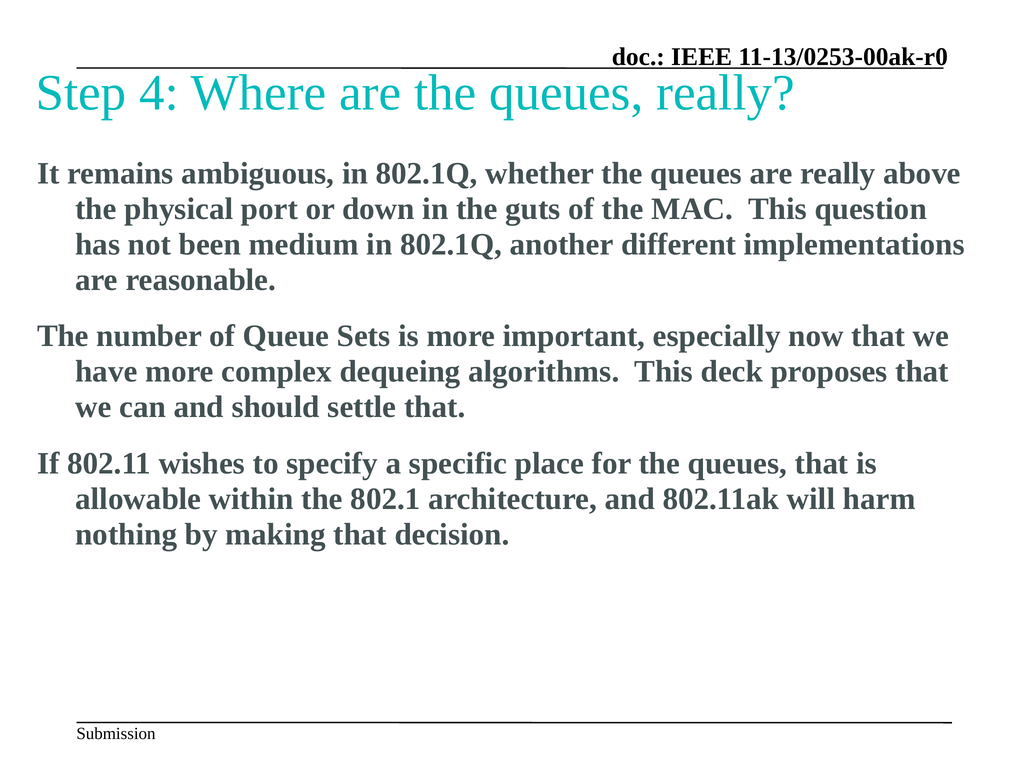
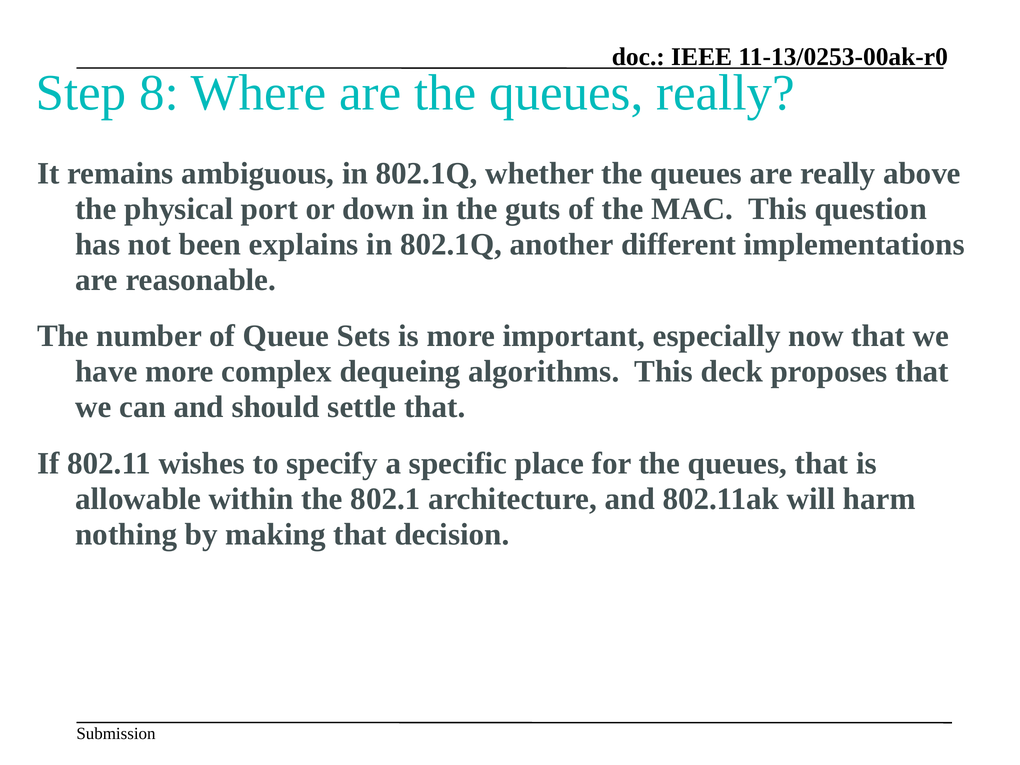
4: 4 -> 8 (159, 93)
medium: medium -> explains (304, 244)
